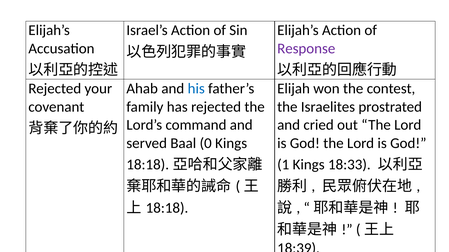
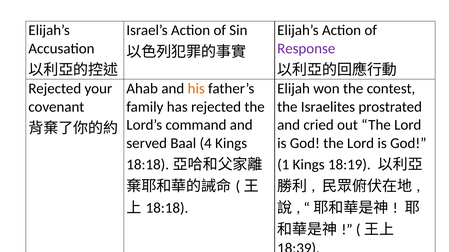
his colour: blue -> orange (196, 89)
0: 0 -> 4 (206, 144)
18:33: 18:33 -> 18:19 (349, 165)
